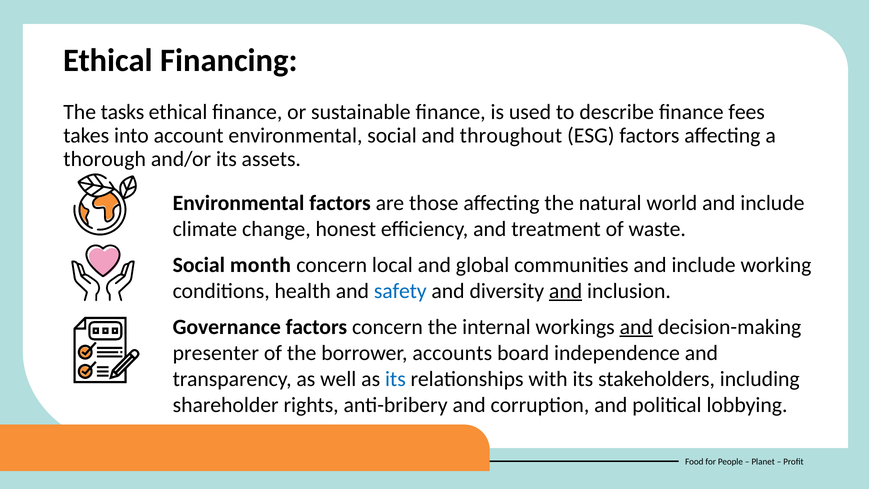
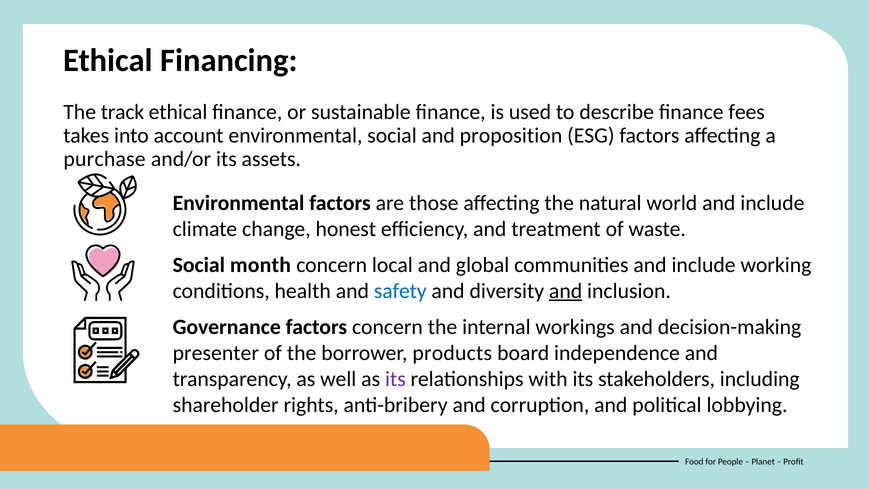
tasks: tasks -> track (123, 112)
throughout: throughout -> proposition (511, 135)
thorough: thorough -> purchase (105, 159)
and underline: present -> none (636, 327)
accounts: accounts -> products (452, 353)
its colour: blue -> purple (395, 379)
